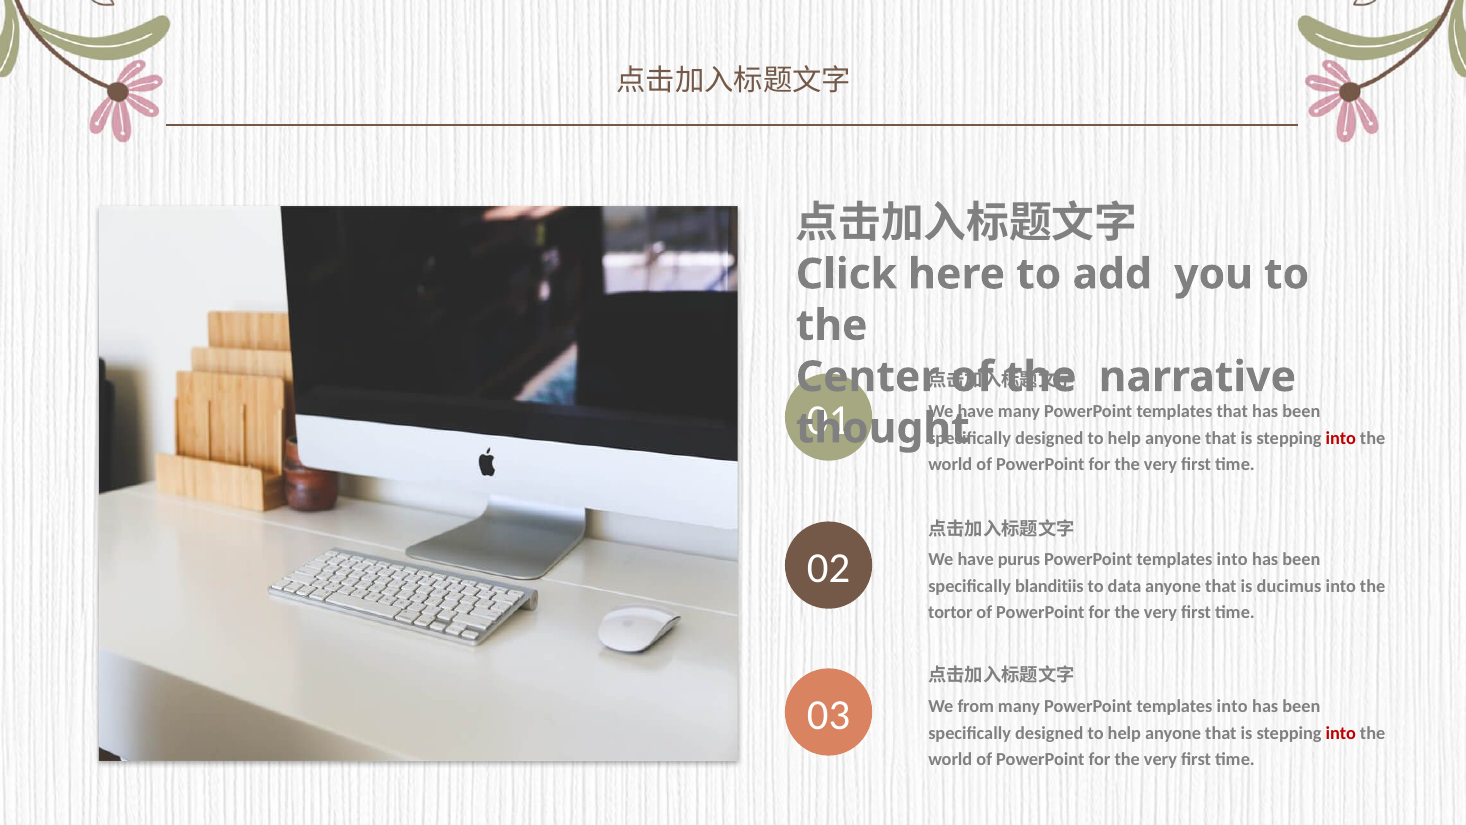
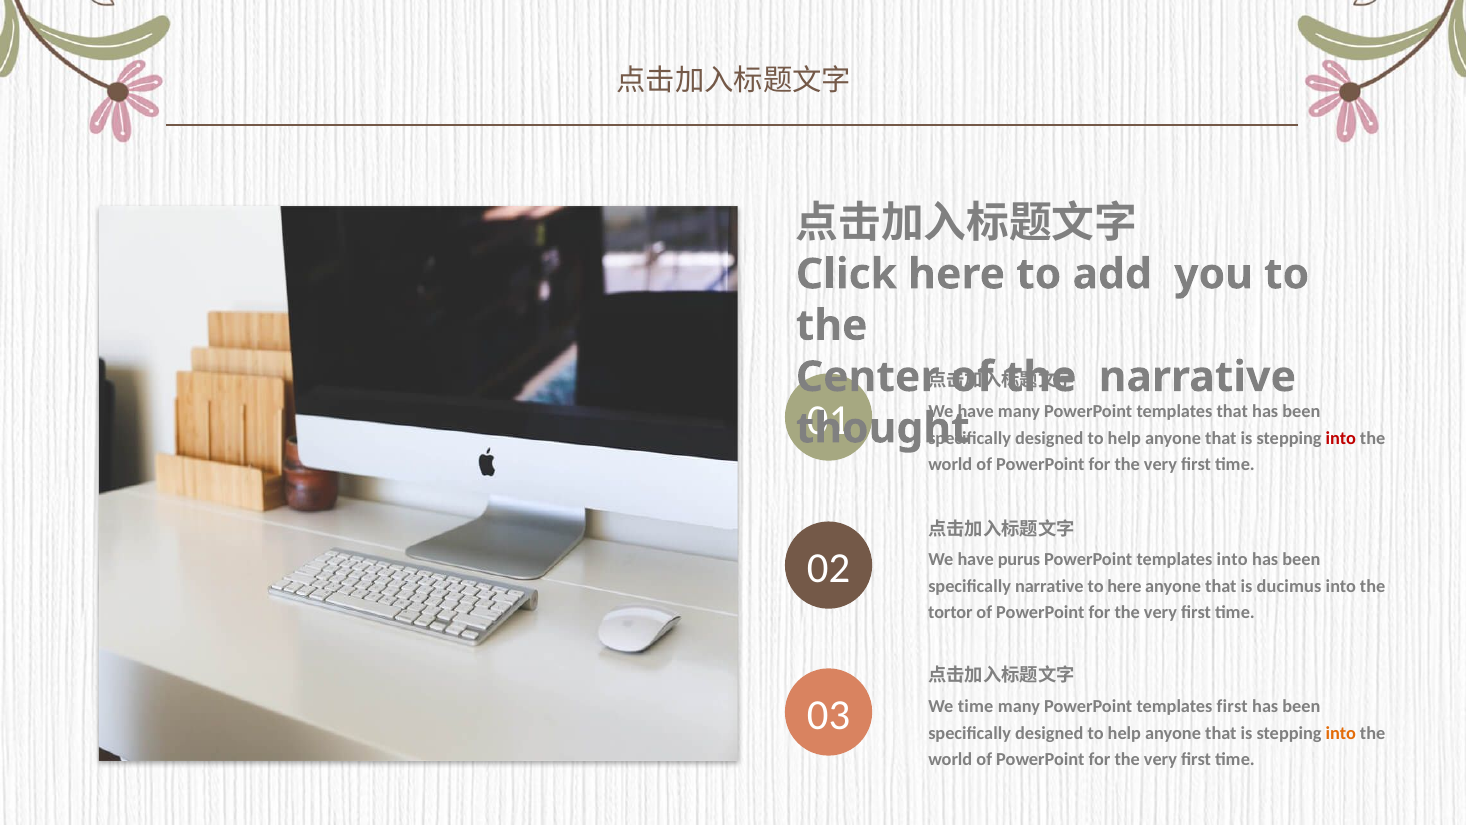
specifically blanditiis: blanditiis -> narrative (1049, 586)
to data: data -> here (1124, 586)
We from: from -> time (976, 707)
many PowerPoint templates into: into -> first (1232, 707)
into colour: red -> orange (1341, 733)
